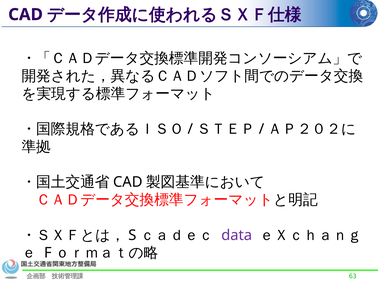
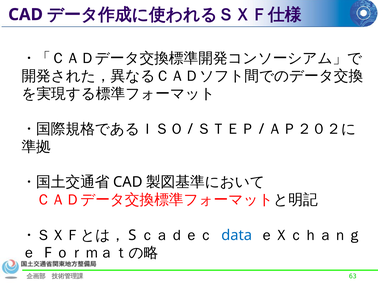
data colour: purple -> blue (237, 235)
